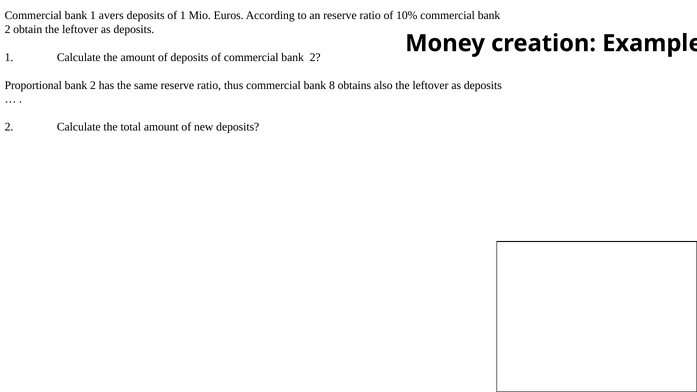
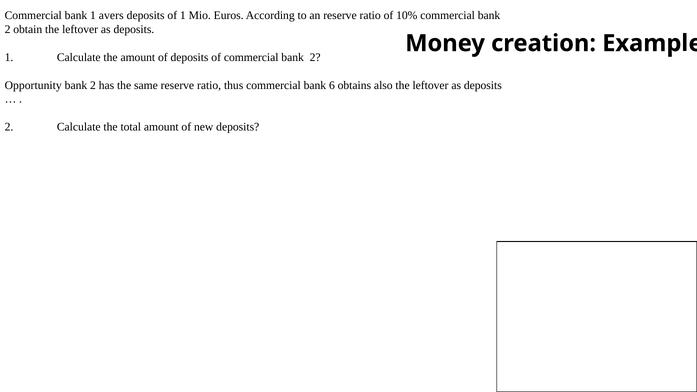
Proportional: Proportional -> Opportunity (33, 85)
8: 8 -> 6 (332, 85)
